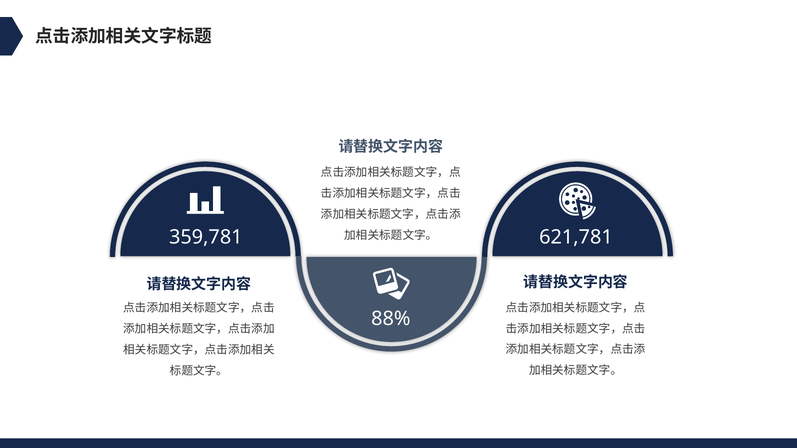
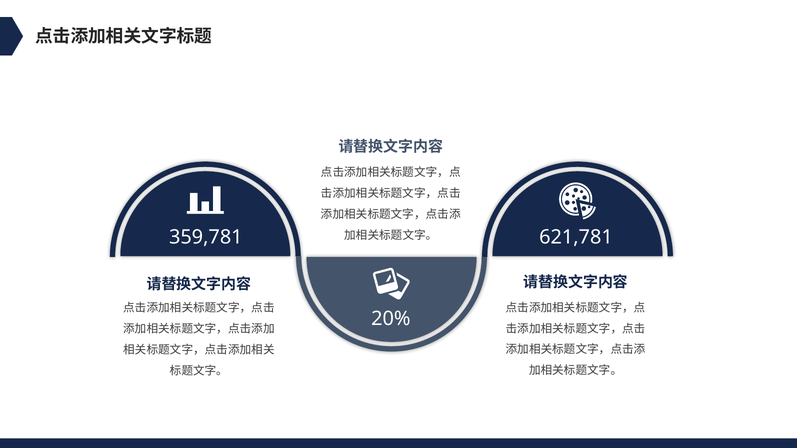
88%: 88% -> 20% (391, 319)
